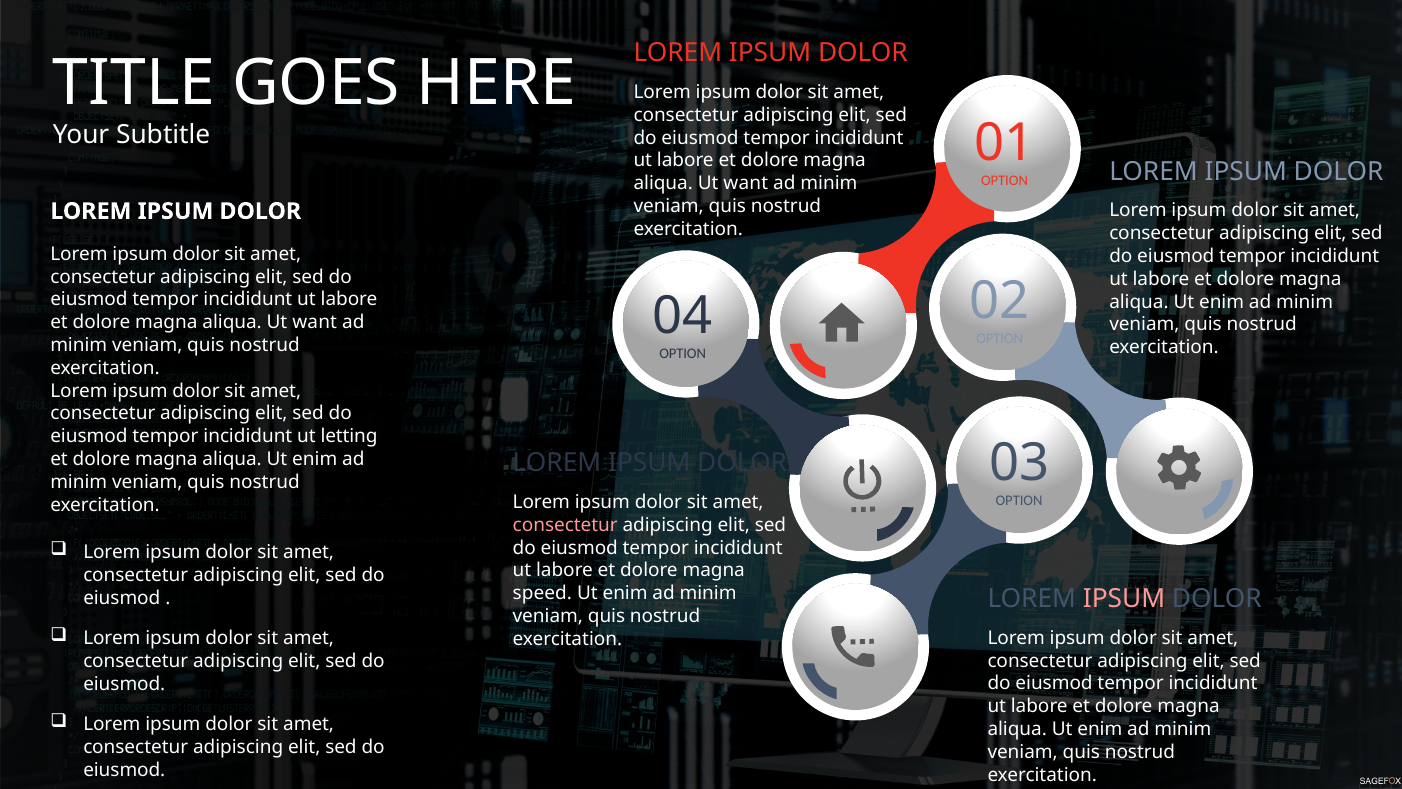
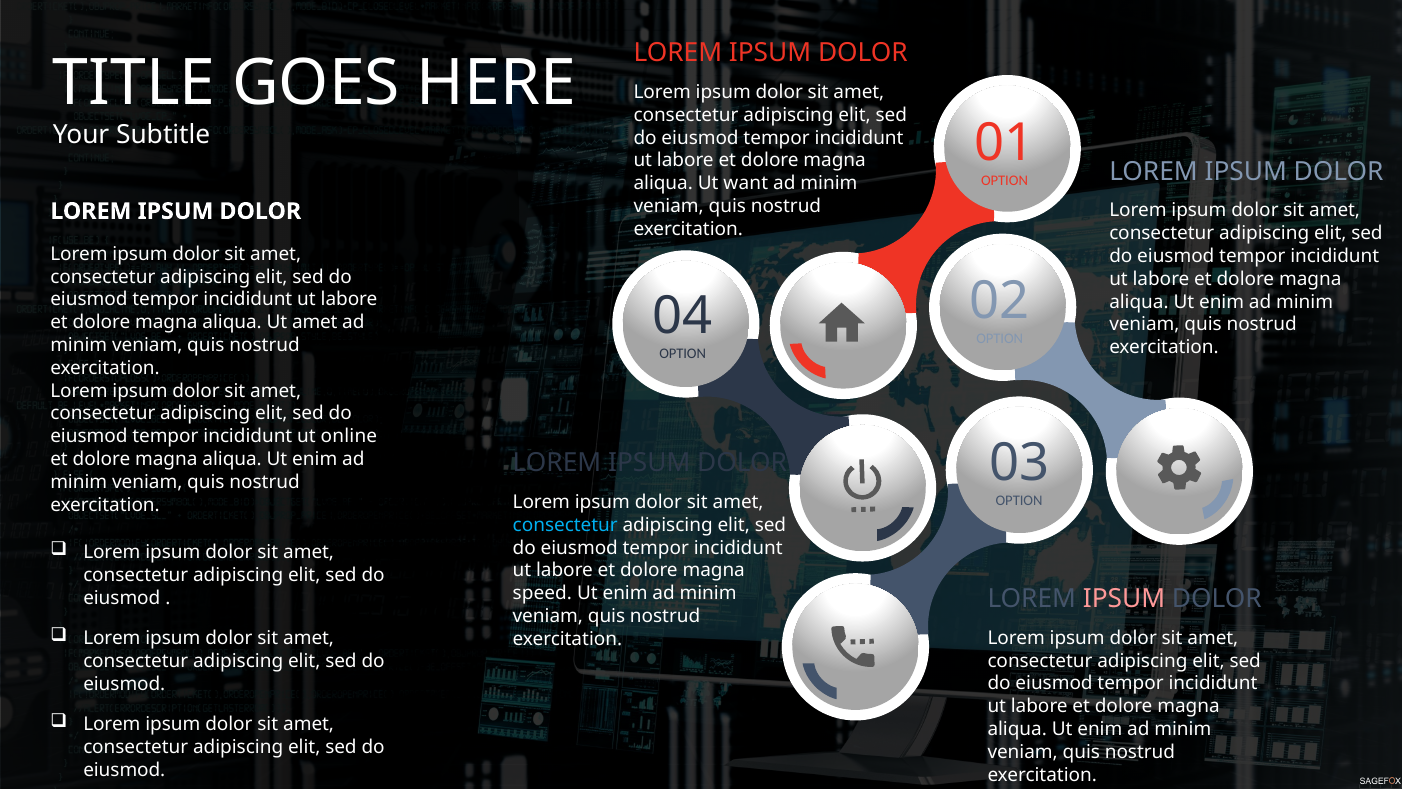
want: want -> amet (315, 322)
letting: letting -> online (349, 436)
consectetur colour: pink -> light blue (565, 525)
